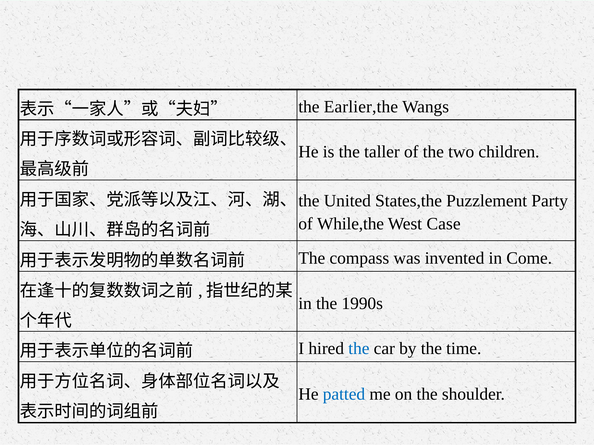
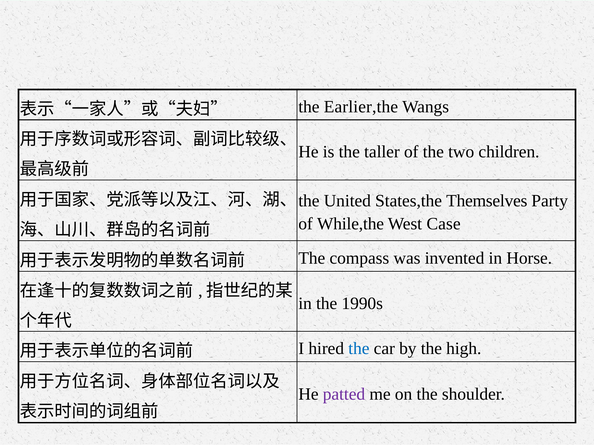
Puzzlement: Puzzlement -> Themselves (487, 201)
Come: Come -> Horse (529, 258)
time: time -> high (464, 349)
patted colour: blue -> purple (344, 395)
